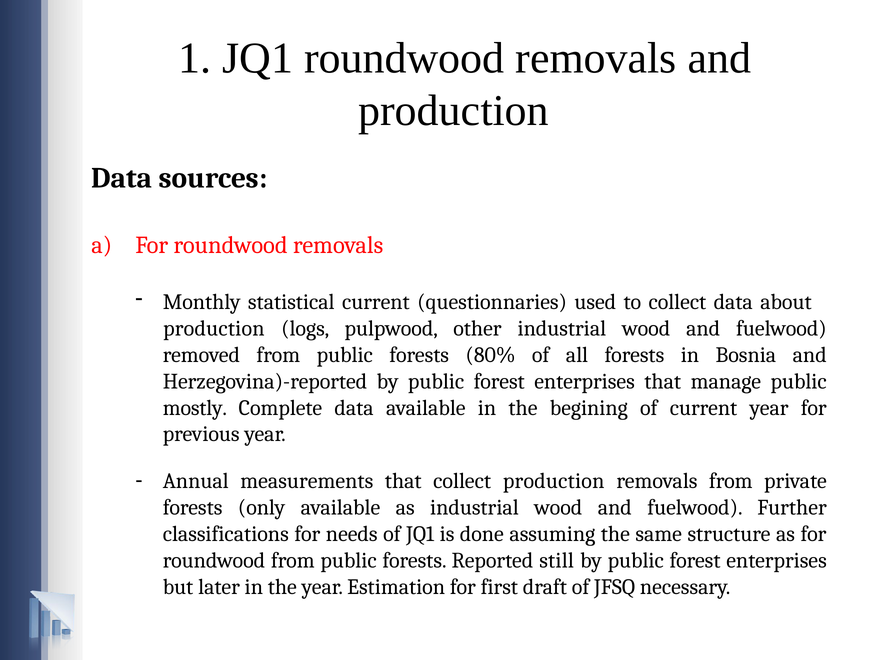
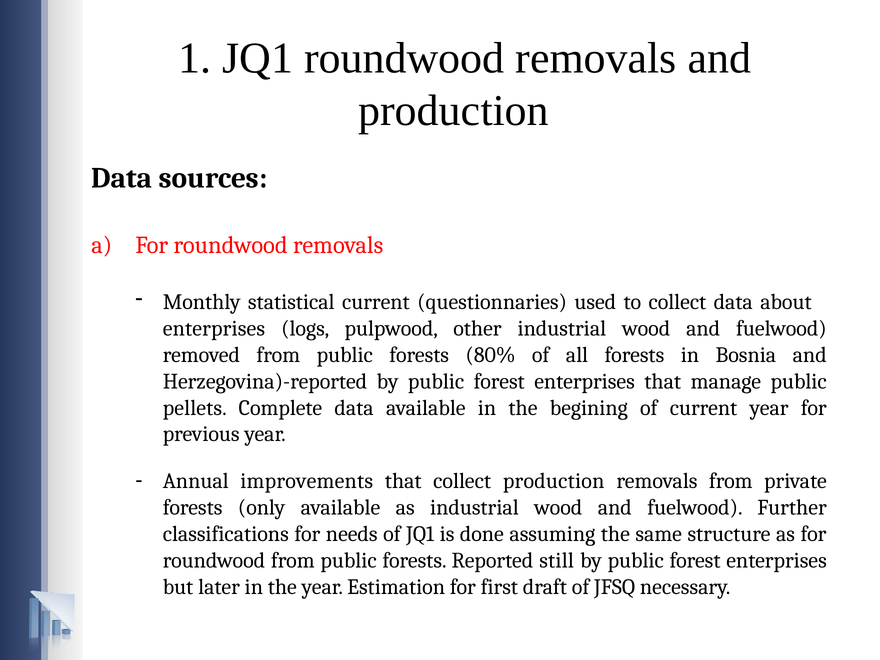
production: production -> enterprises (214, 329)
mostly: mostly -> pellets (195, 408)
measurements: measurements -> improvements (307, 481)
